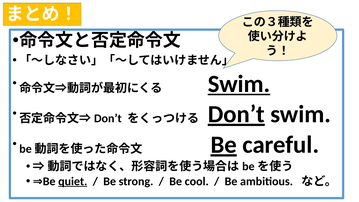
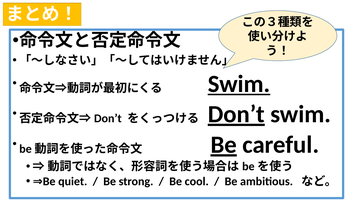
quiet underline: present -> none (73, 181)
